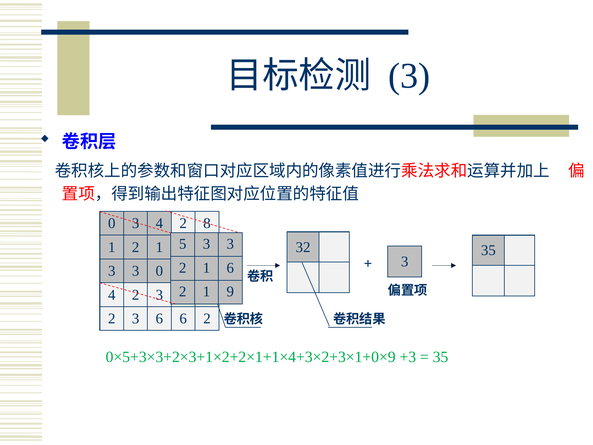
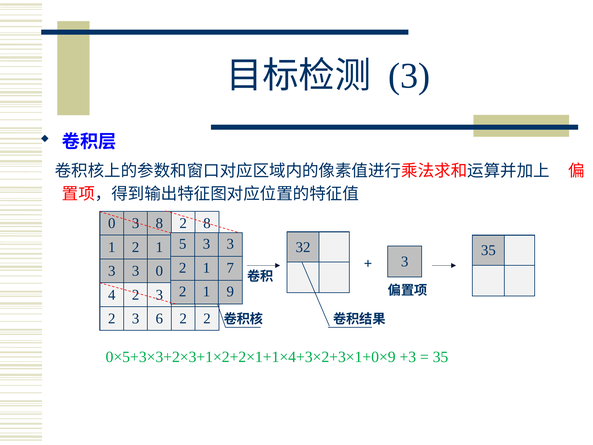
3 4: 4 -> 8 (159, 223)
1 6: 6 -> 7 (230, 268)
6 6: 6 -> 2 (183, 318)
